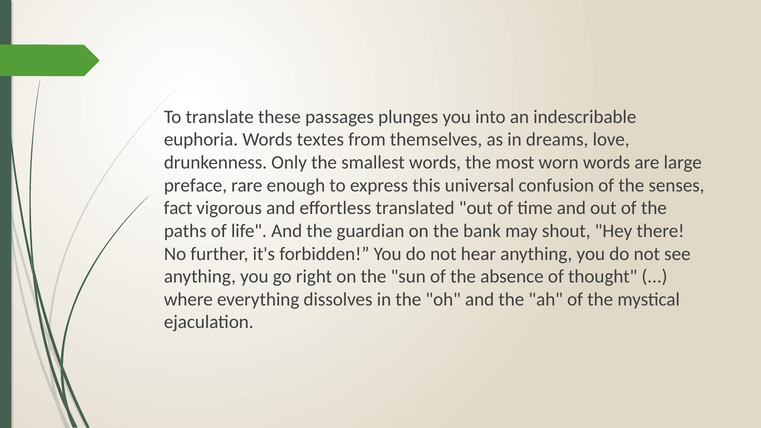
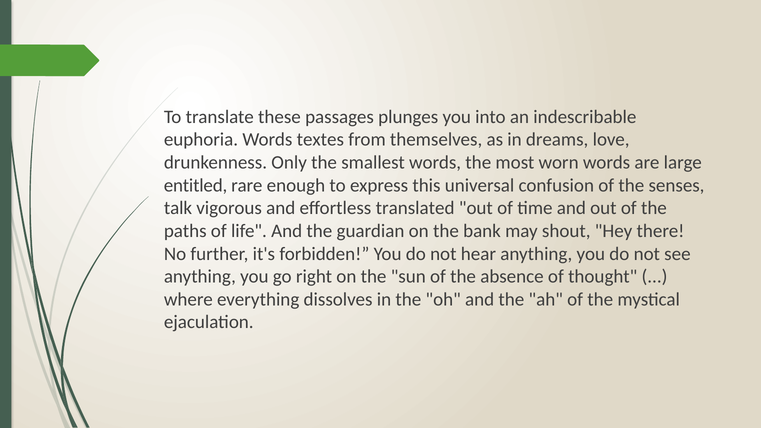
preface: preface -> entitled (196, 185)
fact: fact -> talk (178, 208)
